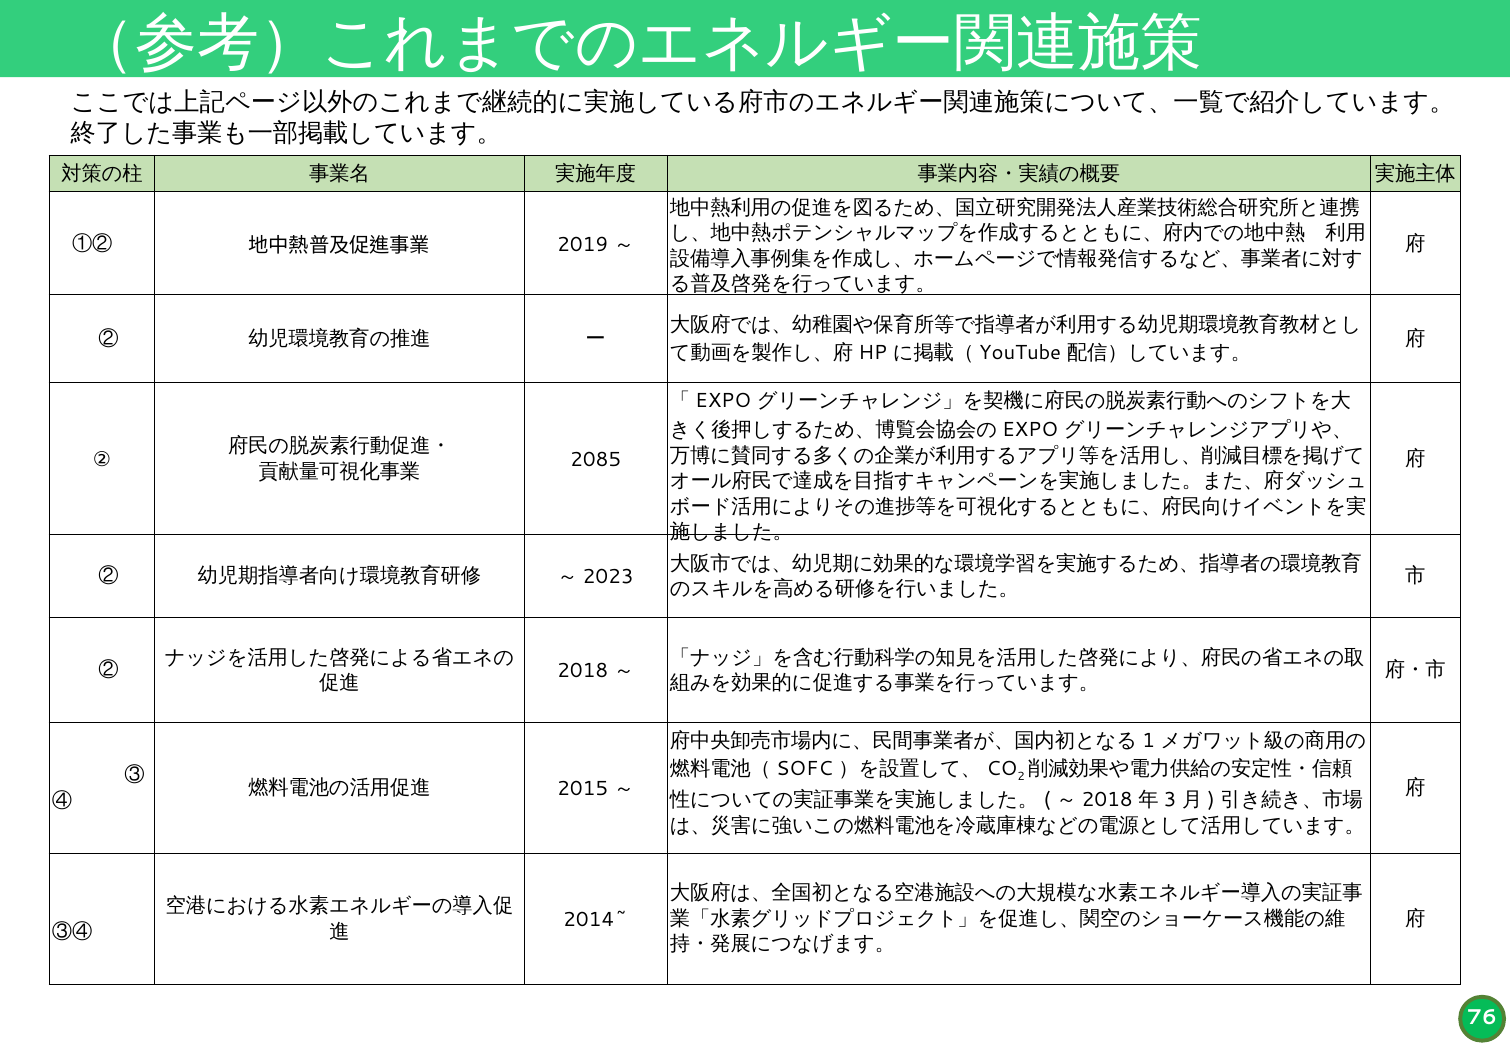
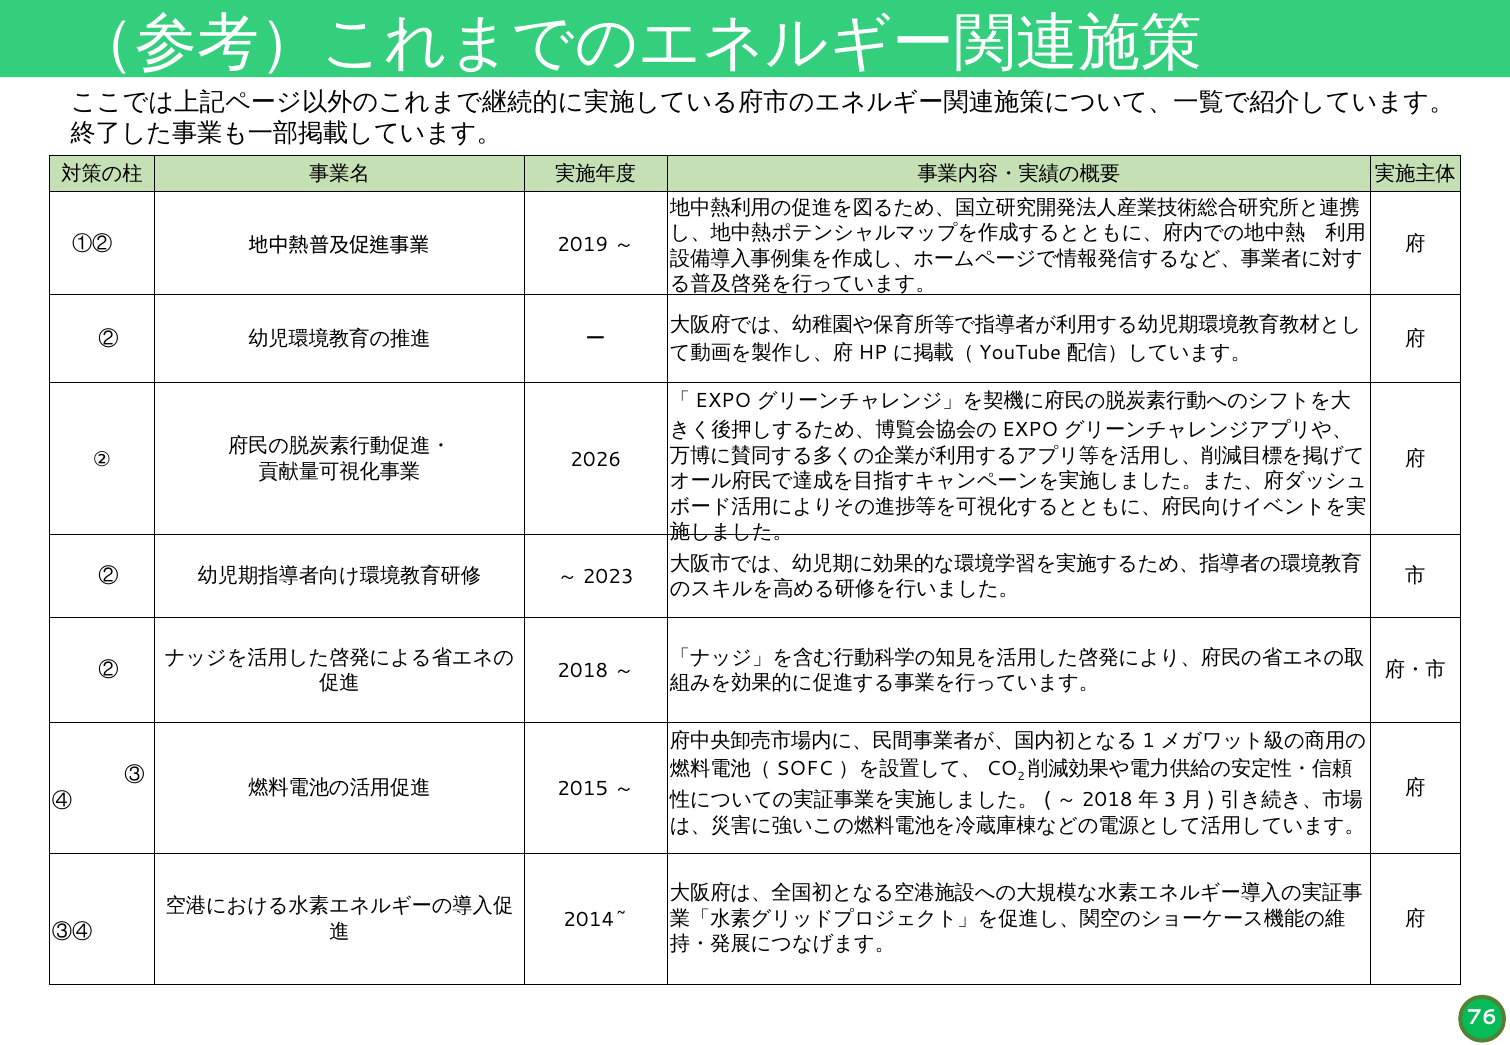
2085: 2085 -> 2026 (596, 460)
